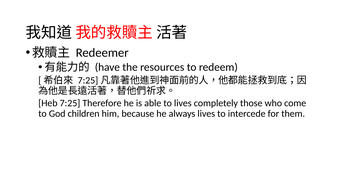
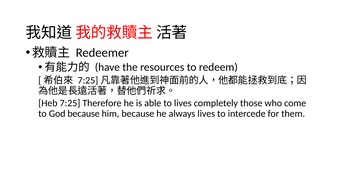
God children: children -> because (84, 114)
